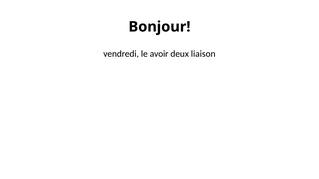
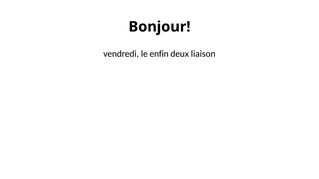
avoir: avoir -> enfin (159, 54)
